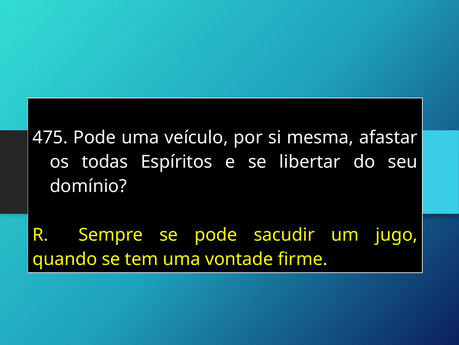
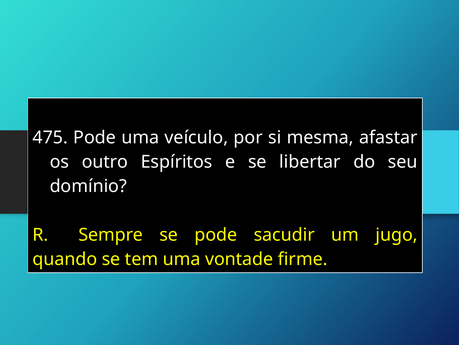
todas: todas -> outro (105, 162)
